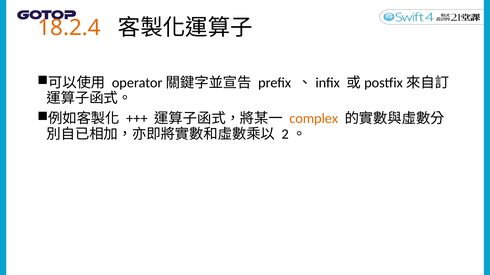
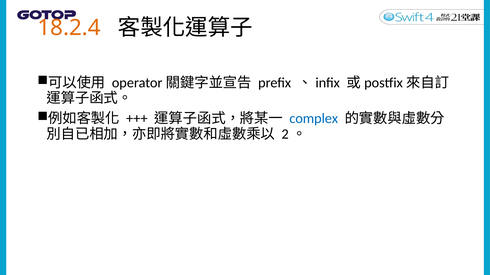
complex colour: orange -> blue (314, 119)
